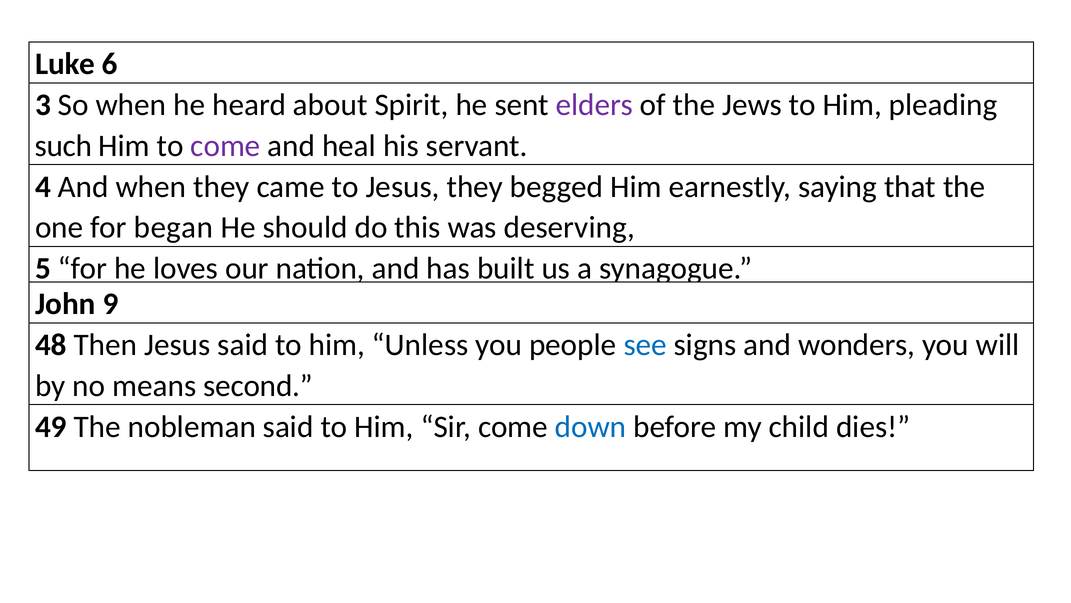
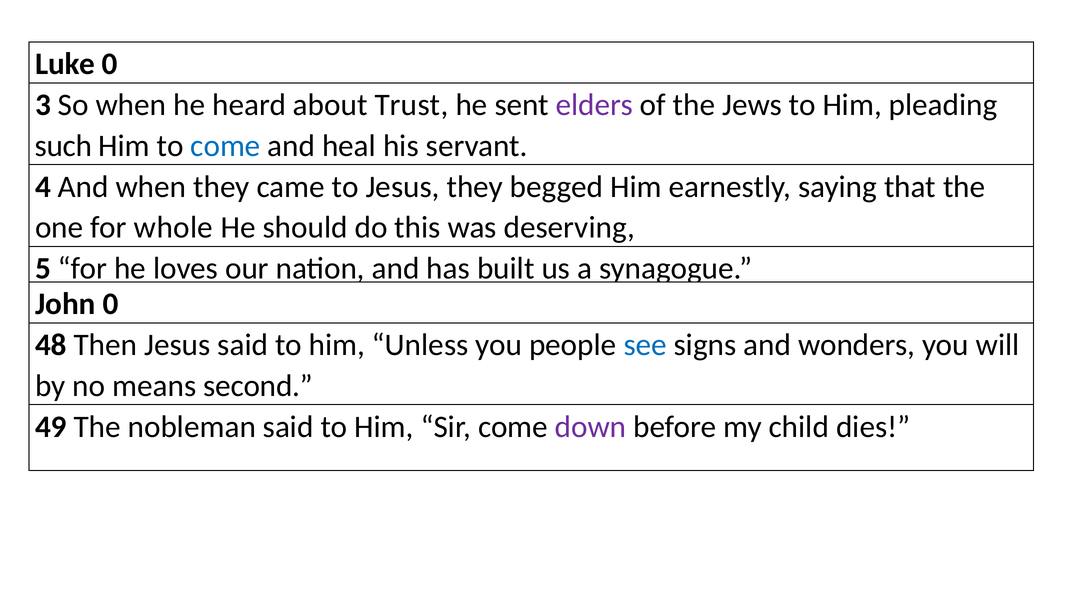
Luke 6: 6 -> 0 (110, 64)
Spirit: Spirit -> Trust (411, 105)
come colour: purple -> blue (225, 146)
began: began -> whole (173, 227)
John 9: 9 -> 0 (111, 304)
down colour: blue -> purple (591, 426)
